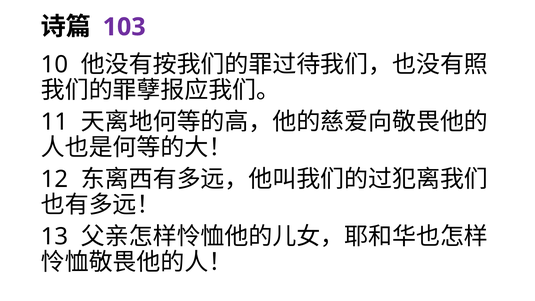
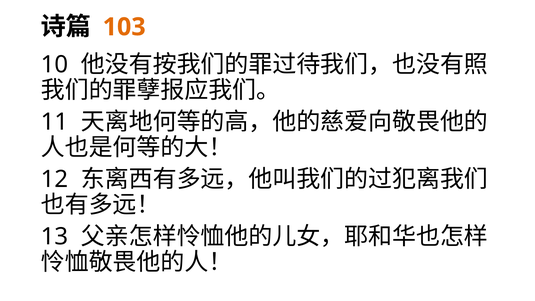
103 colour: purple -> orange (124, 27)
